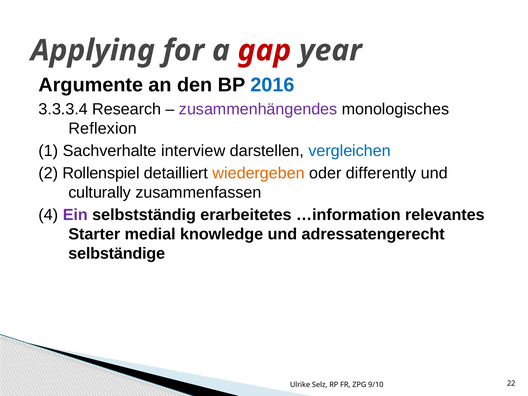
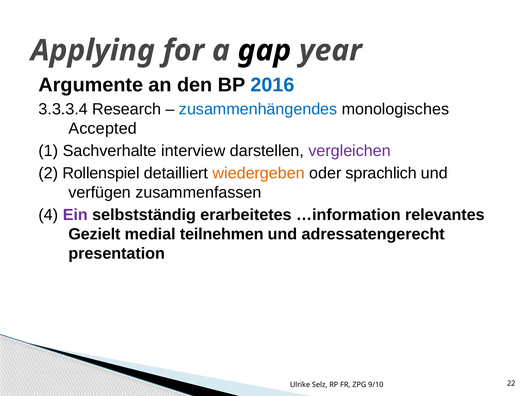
gap colour: red -> black (264, 50)
zusammenhängendes colour: purple -> blue (258, 109)
Reflexion: Reflexion -> Accepted (103, 129)
vergleichen colour: blue -> purple (350, 151)
differently: differently -> sprachlich (381, 173)
culturally: culturally -> verfügen (100, 193)
Starter: Starter -> Gezielt (94, 234)
knowledge: knowledge -> teilnehmen (222, 234)
selbständige: selbständige -> presentation (117, 254)
